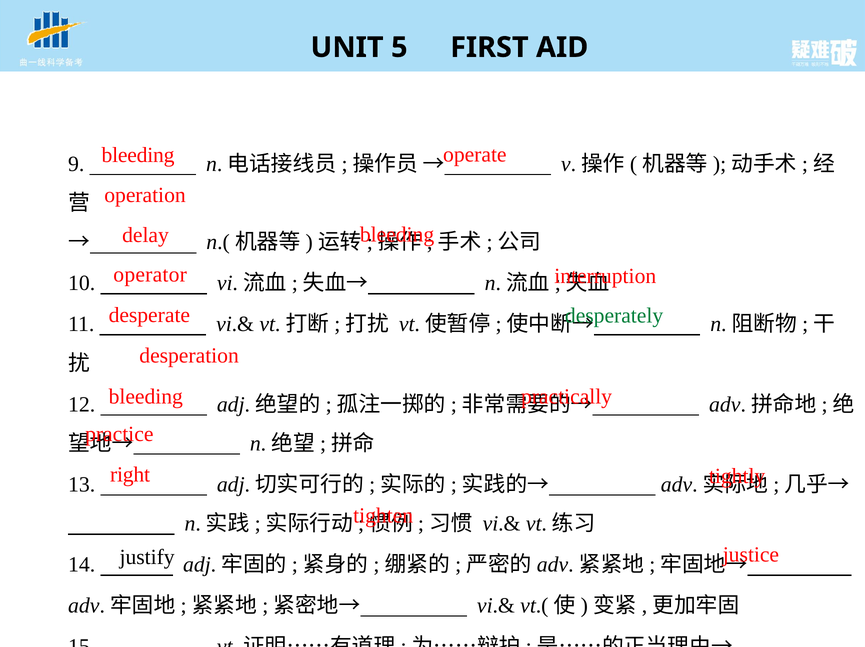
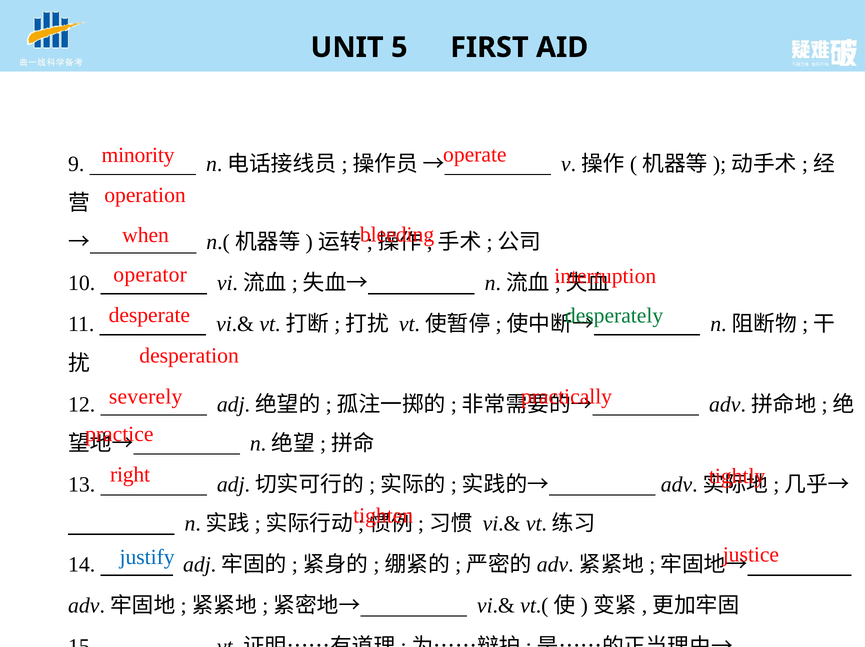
bleeding: bleeding -> minority (138, 155)
delay: delay -> when (146, 235)
bleeding: bleeding -> severely (146, 397)
justify colour: black -> blue (147, 557)
